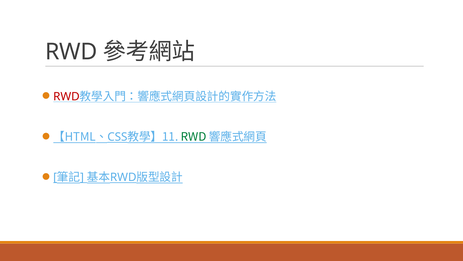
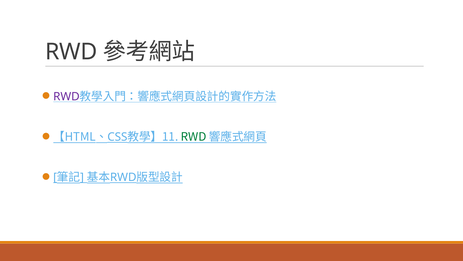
RWD colour: red -> purple (66, 96)
